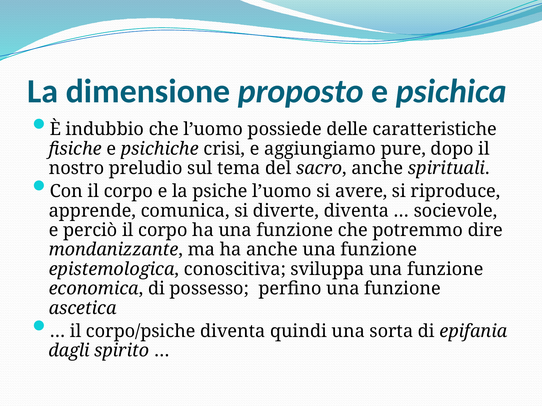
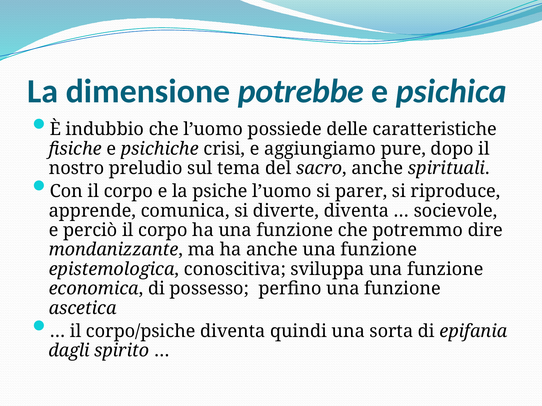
proposto: proposto -> potrebbe (301, 91)
avere: avere -> parer (361, 192)
